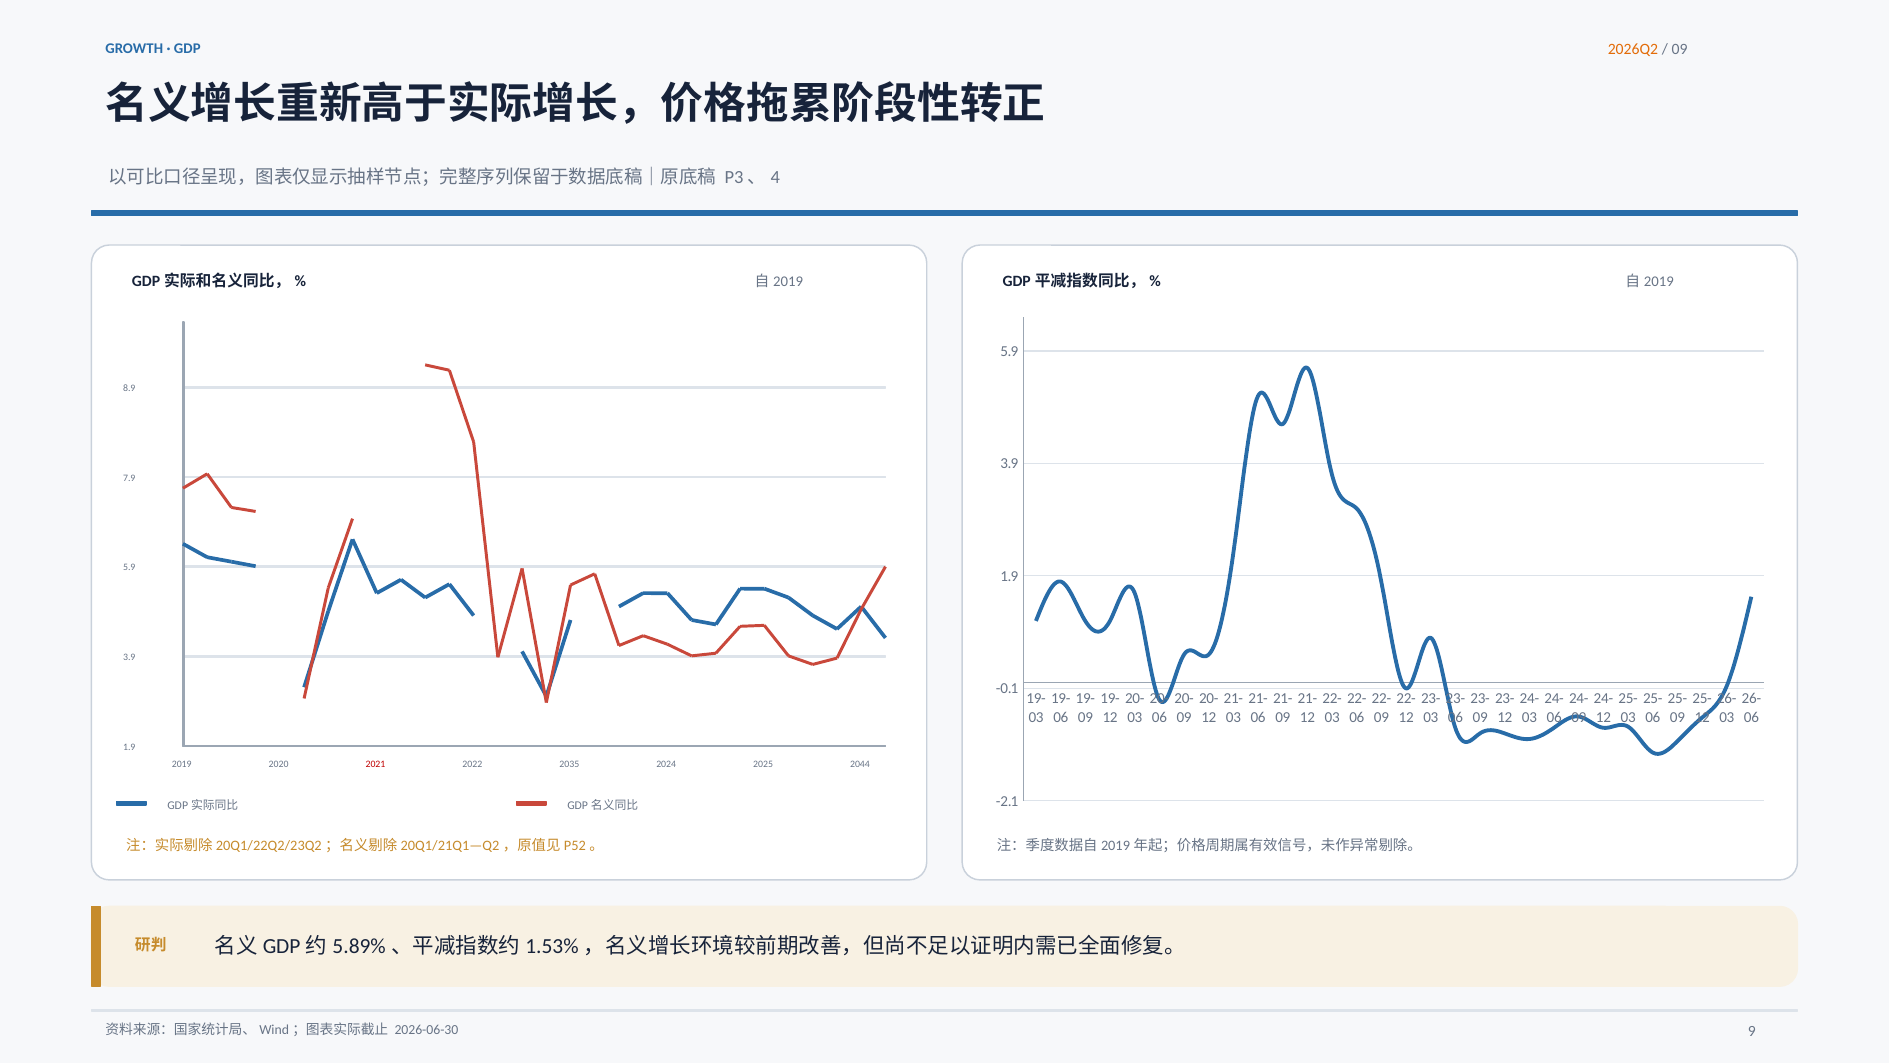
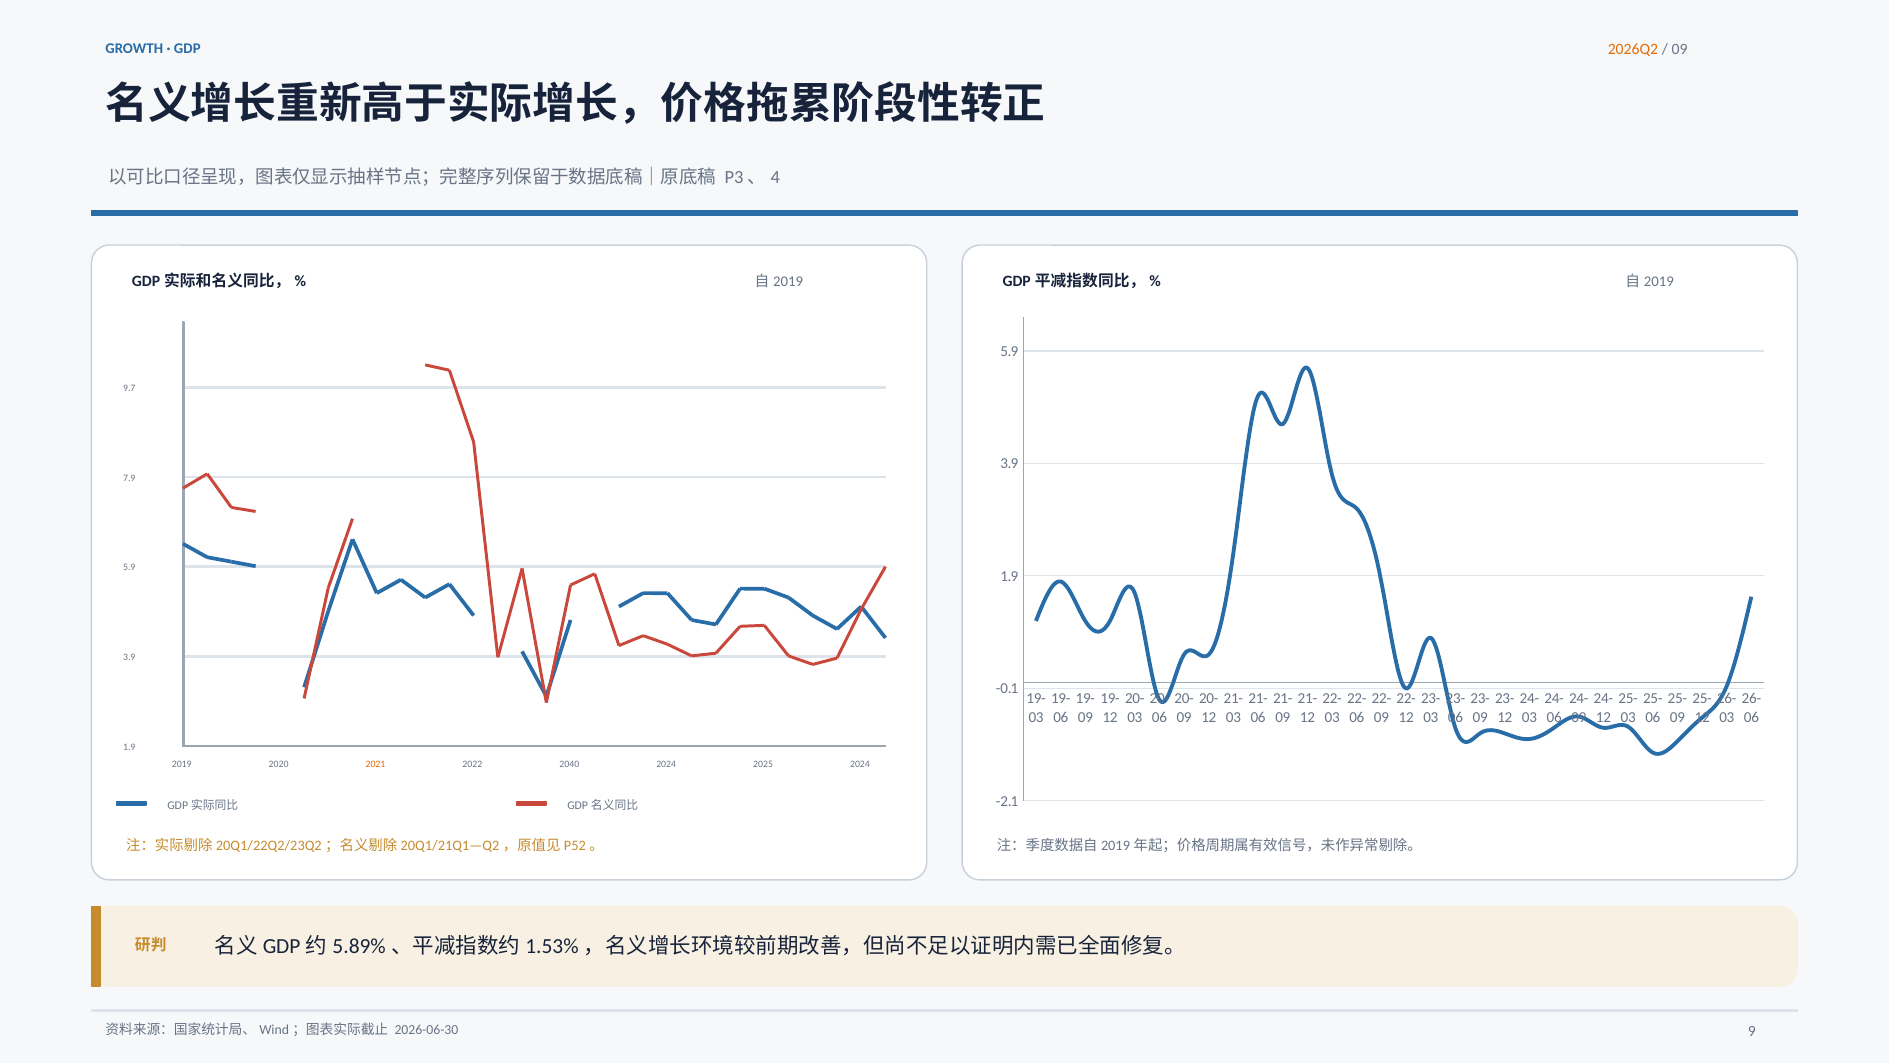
8.9: 8.9 -> 9.7 (129, 388)
2021 colour: red -> orange (375, 764)
2035: 2035 -> 2040 (569, 764)
2025 2044: 2044 -> 2024 (860, 764)
